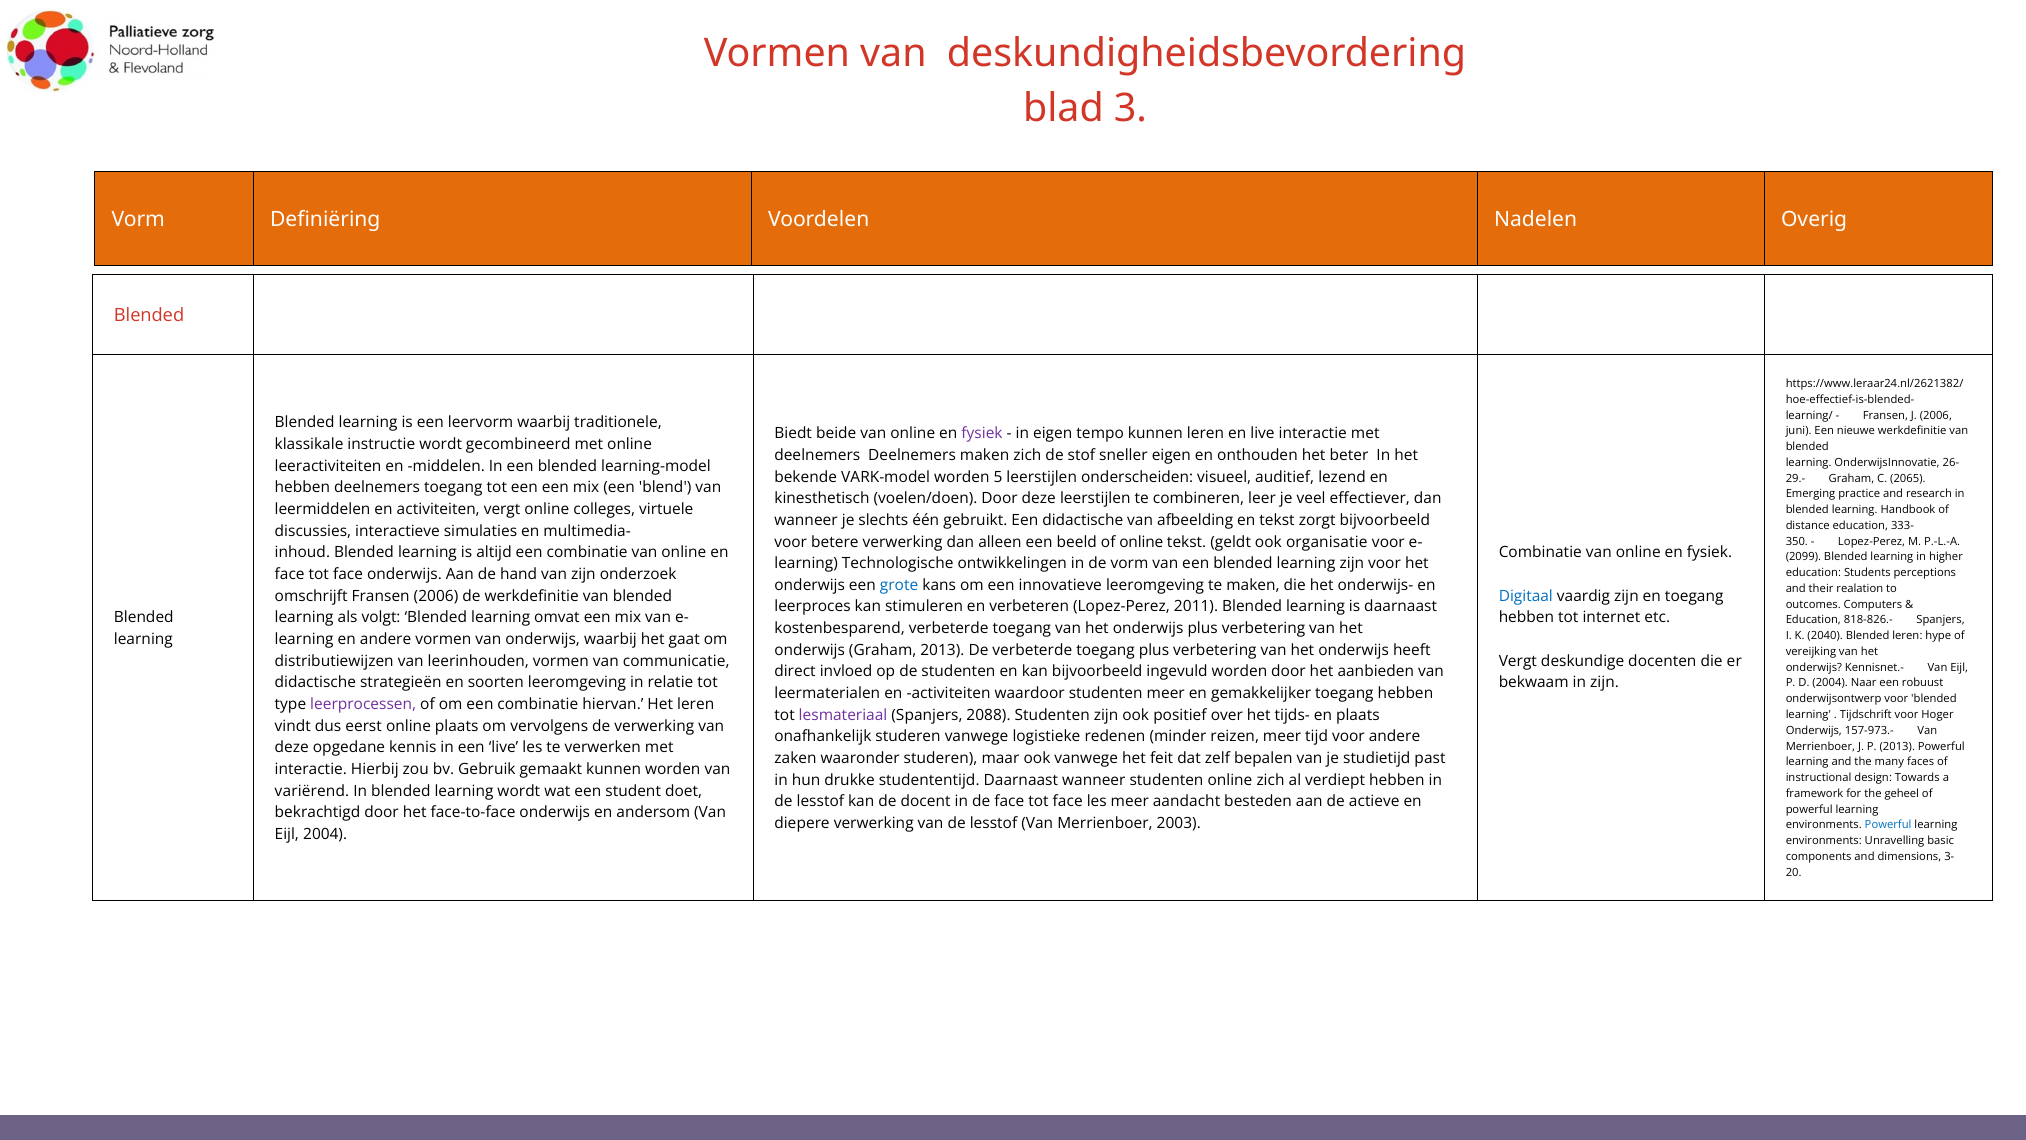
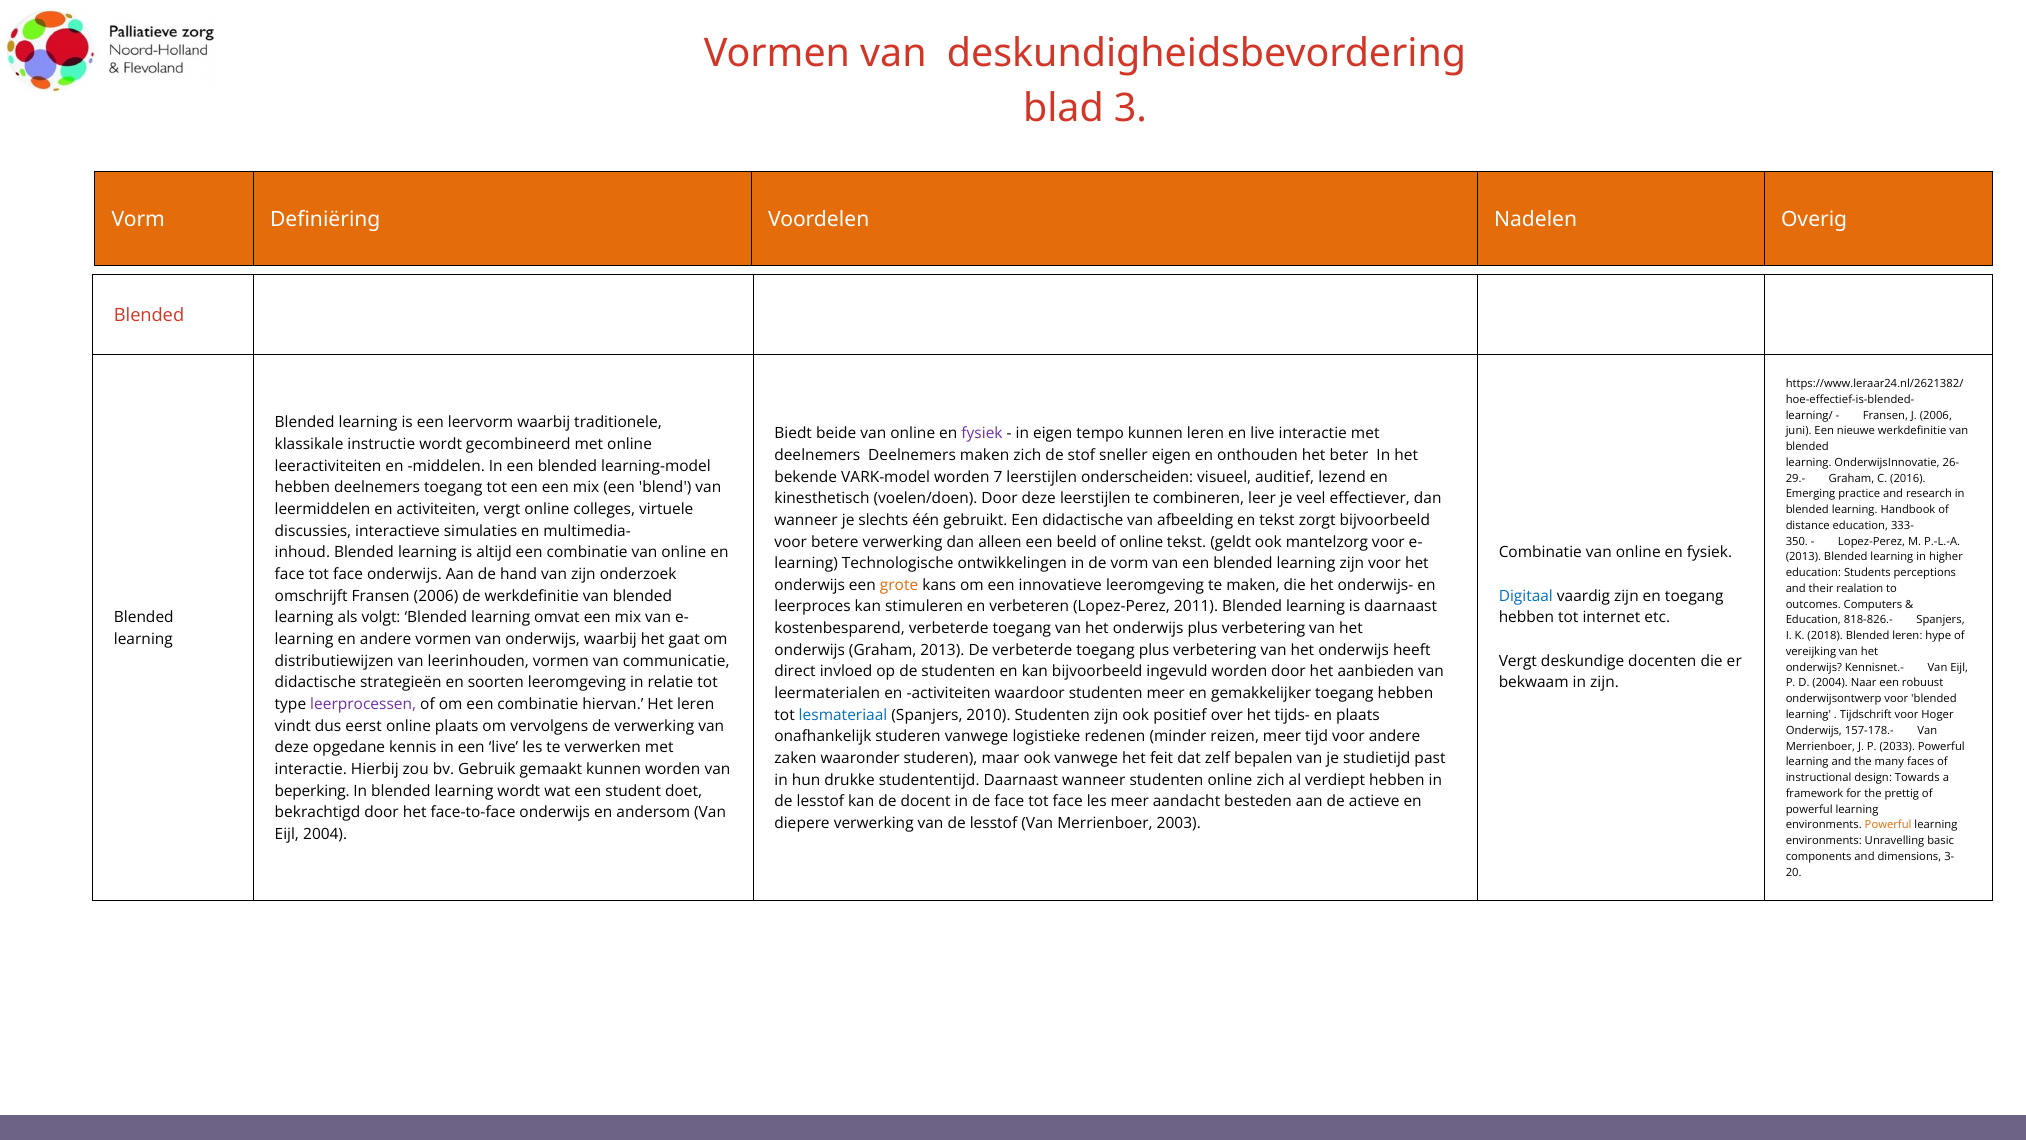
5: 5 -> 7 (998, 477)
2065: 2065 -> 2016 (1908, 478)
organisatie: organisatie -> mantelzorg (1327, 542)
2099: 2099 -> 2013 (1803, 557)
grote colour: blue -> orange (899, 585)
2040: 2040 -> 2018 (1825, 636)
lesmateriaal colour: purple -> blue (843, 715)
2088: 2088 -> 2010 (989, 715)
157-973.-: 157-973.- -> 157-178.- (1869, 730)
P 2013: 2013 -> 2033 (1897, 746)
variërend: variërend -> beperking (312, 791)
geheel: geheel -> prettig (1902, 793)
Powerful colour: blue -> orange (1888, 825)
